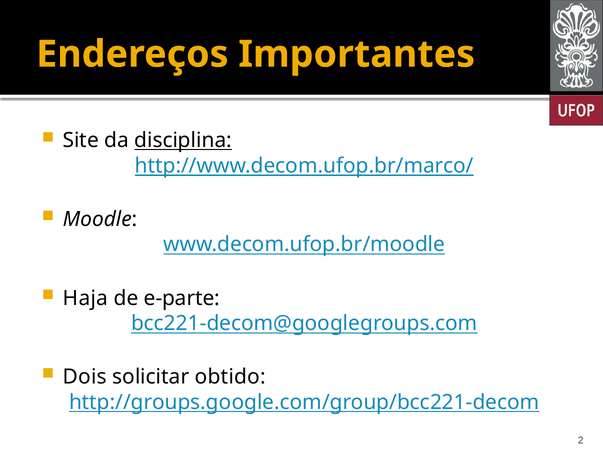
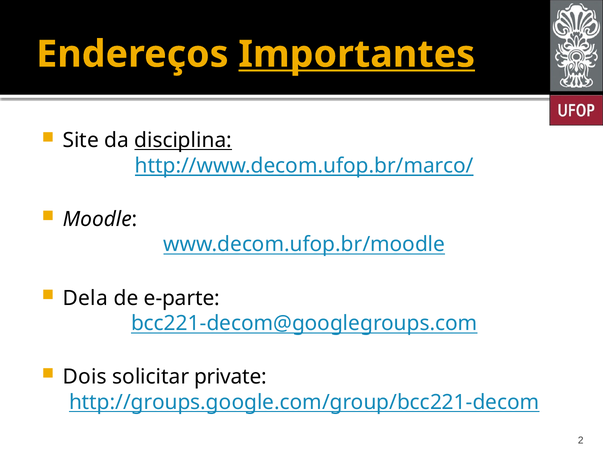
Importantes underline: none -> present (357, 54)
Haja: Haja -> Dela (85, 298)
obtido: obtido -> private (231, 376)
